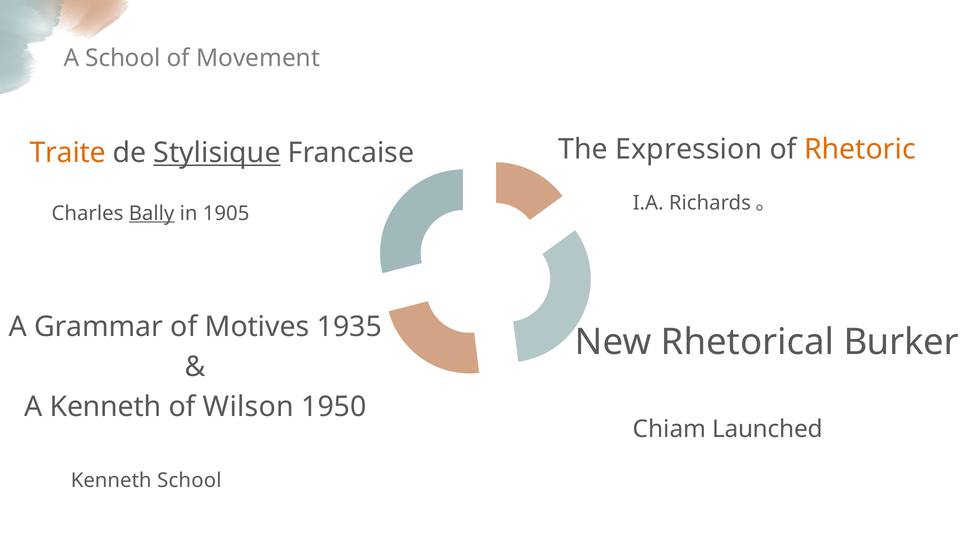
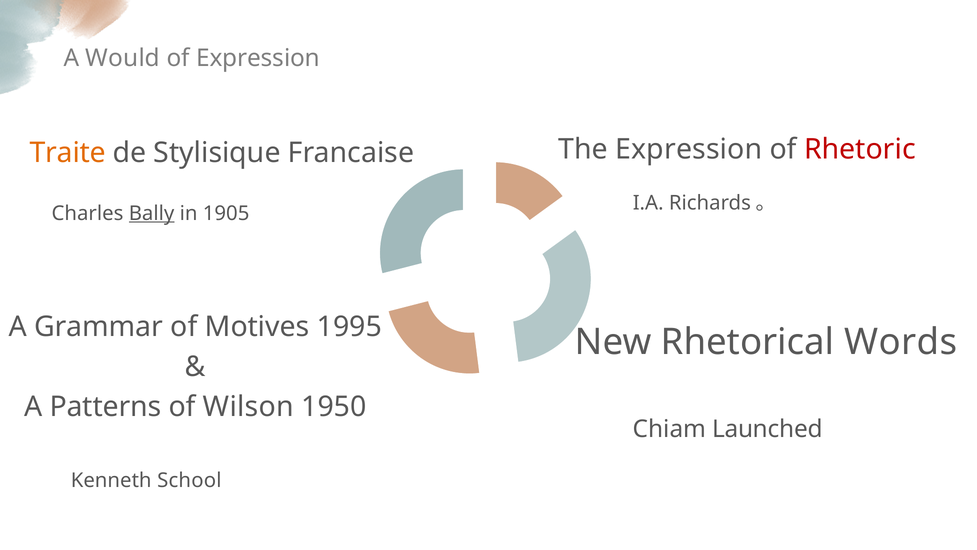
A School: School -> Would (123, 58)
of Movement: Movement -> Expression (258, 58)
Rhetoric colour: orange -> red (860, 149)
Stylisique underline: present -> none (217, 153)
1935: 1935 -> 1995 (349, 327)
Burker: Burker -> Words (901, 342)
A Kenneth: Kenneth -> Patterns (105, 407)
